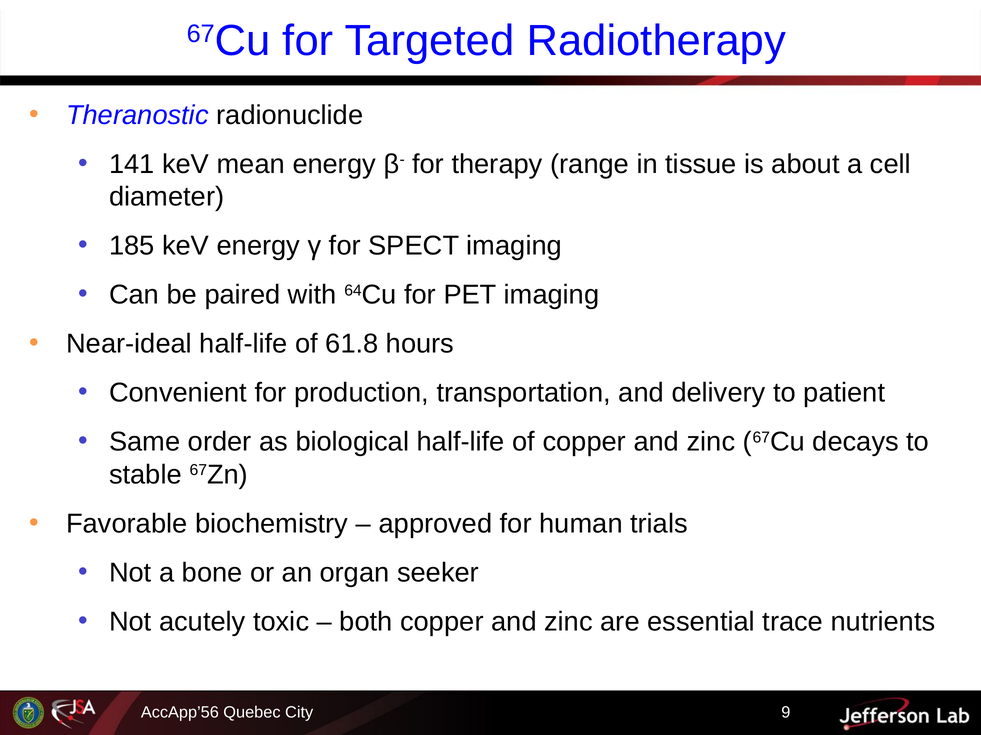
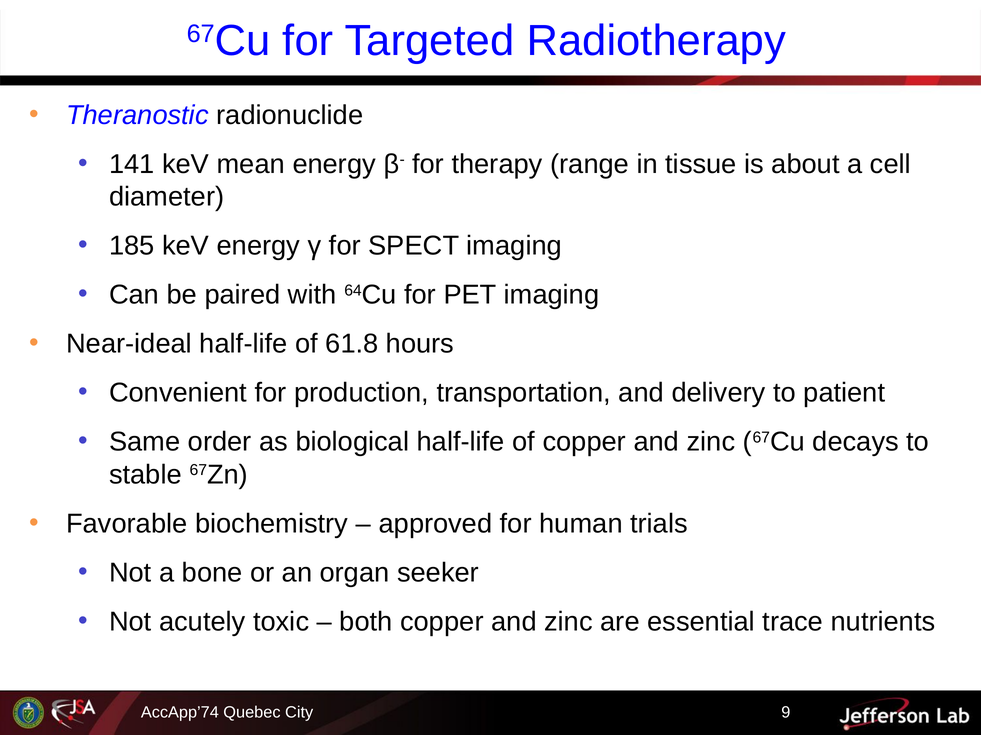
AccApp’56: AccApp’56 -> AccApp’74 (180, 713)
